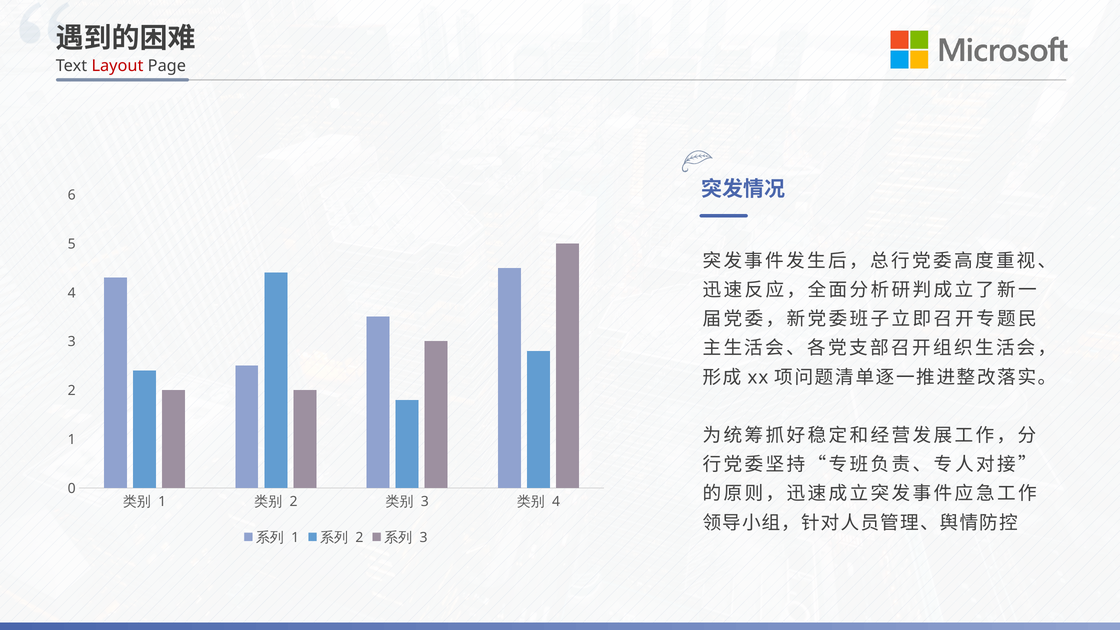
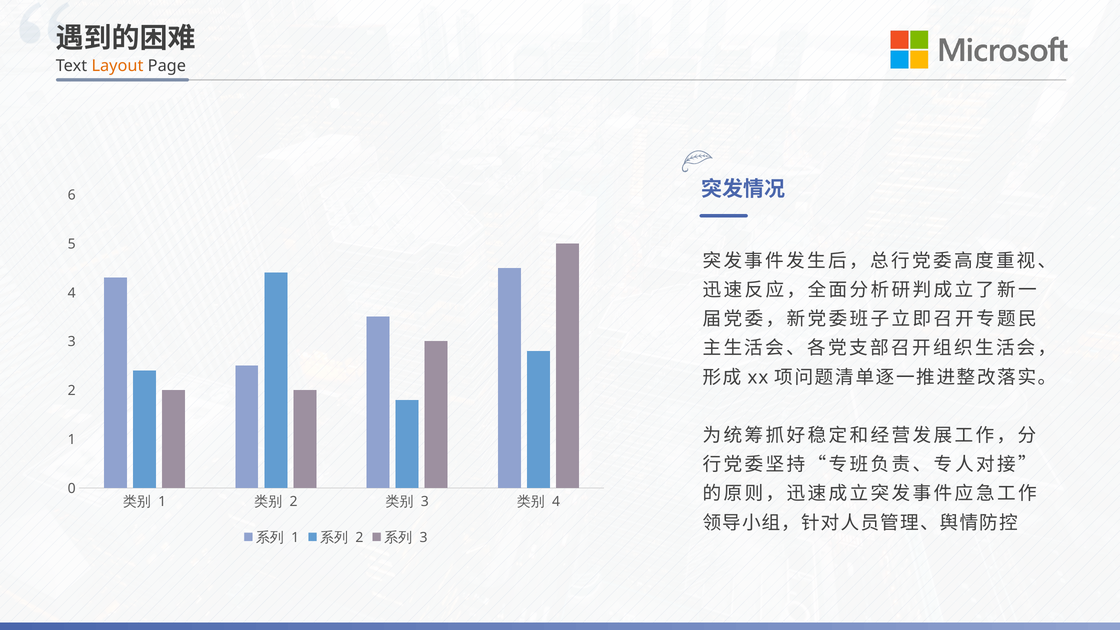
Layout colour: red -> orange (117, 66)
